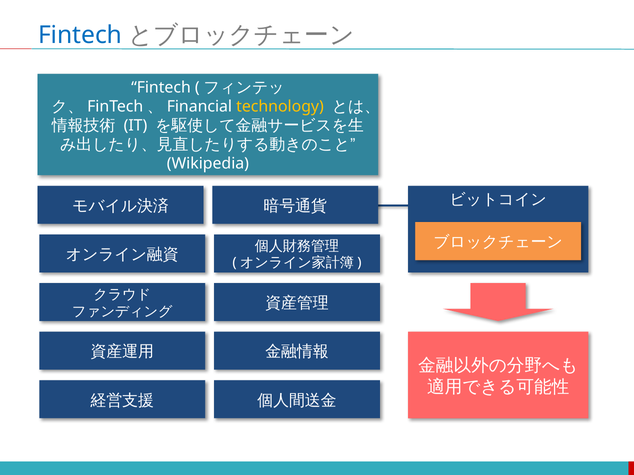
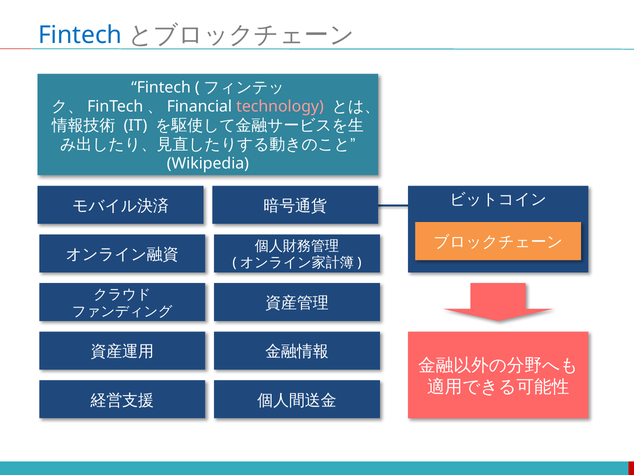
technology colour: yellow -> pink (280, 107)
